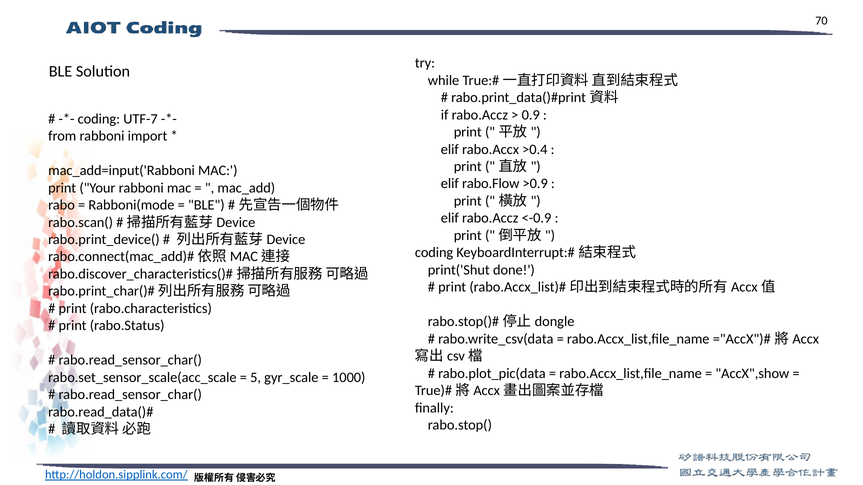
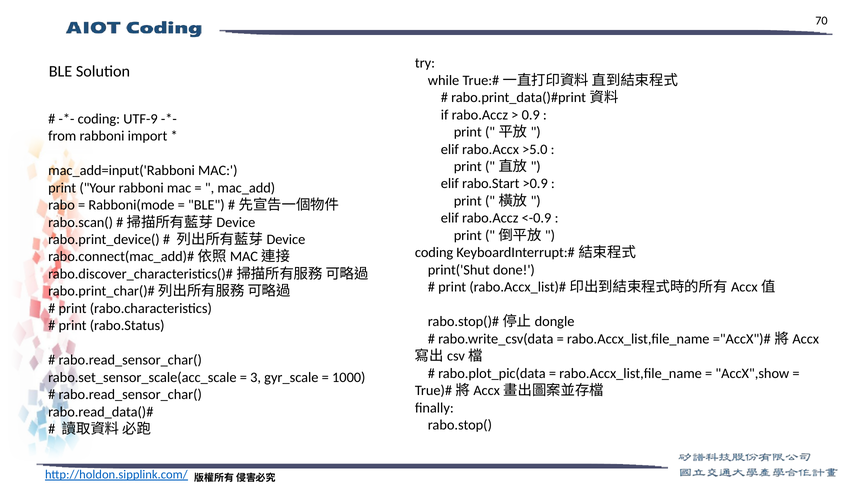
UTF-7: UTF-7 -> UTF-9 (140, 119)
>0.4: >0.4 -> >5.0 (535, 149)
rabo.Flow: rabo.Flow -> rabo.Start (491, 184)
5: 5 -> 3 (256, 378)
